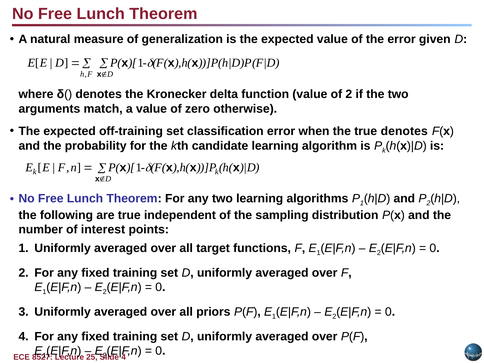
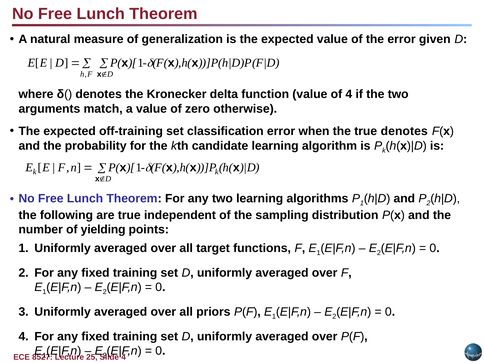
of 2: 2 -> 4 (349, 94)
interest: interest -> yielding (103, 230)
